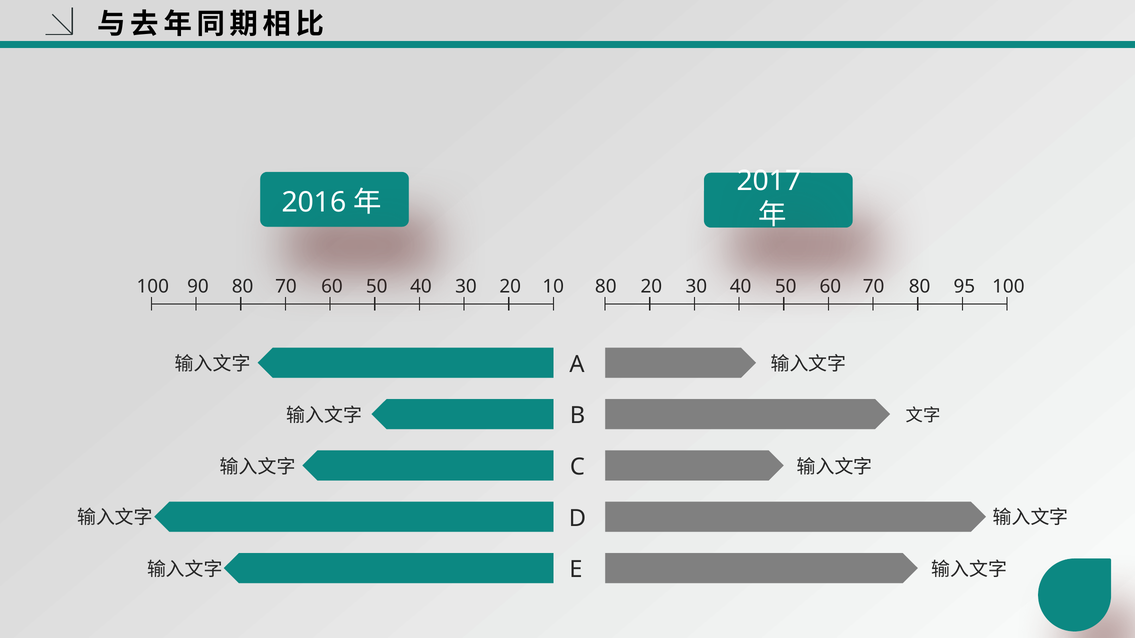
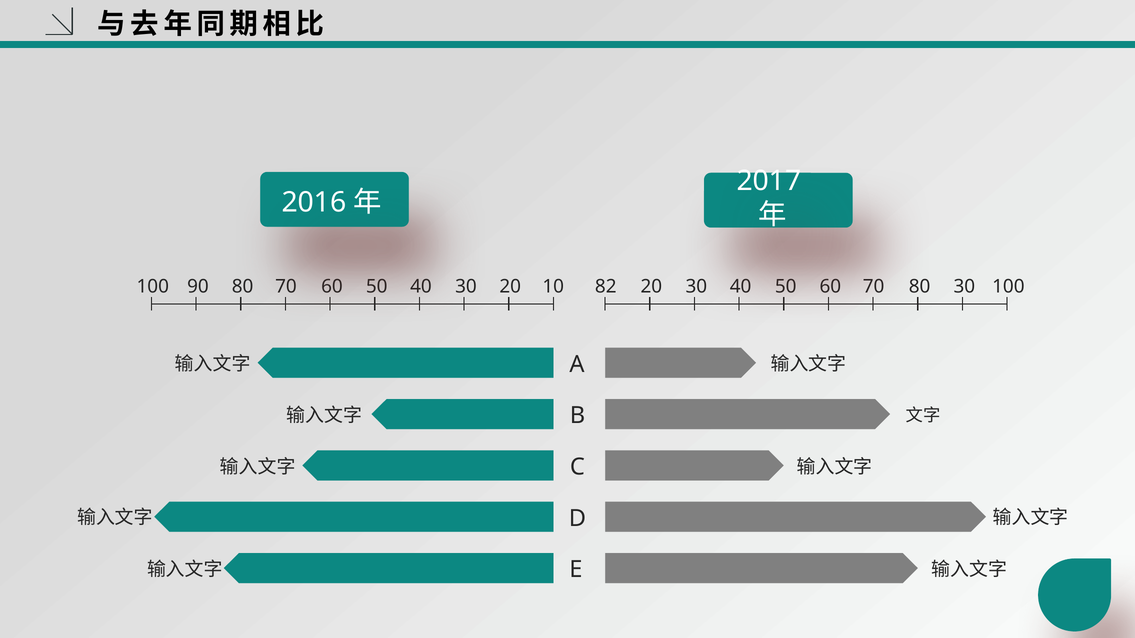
100 80: 80 -> 82 (606, 287)
95: 95 -> 30 (964, 287)
